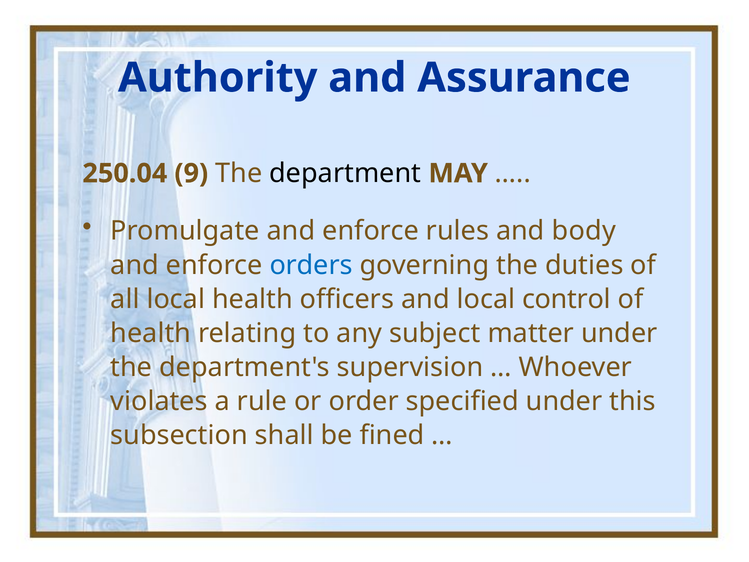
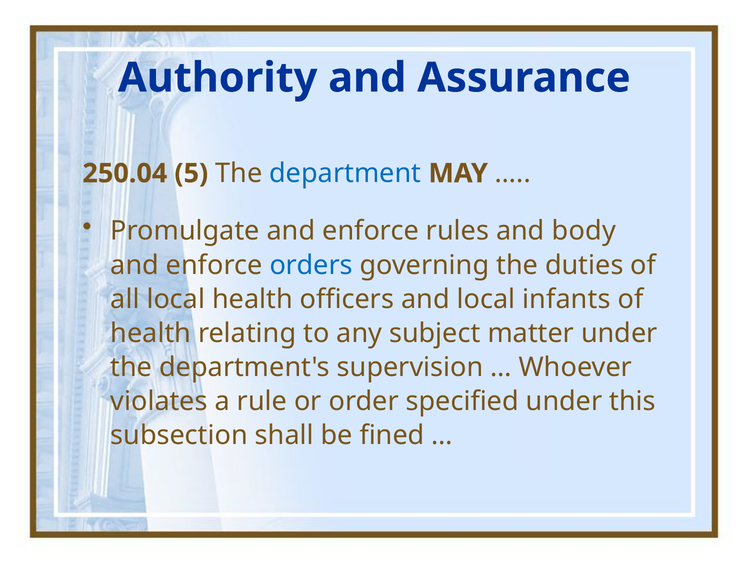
9: 9 -> 5 (191, 173)
department colour: black -> blue (345, 173)
control: control -> infants (566, 299)
